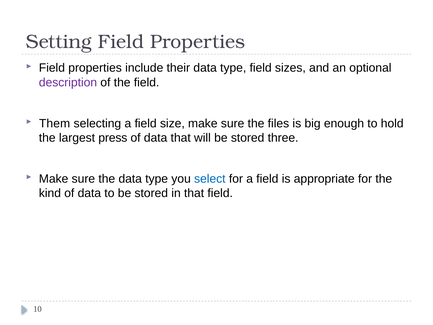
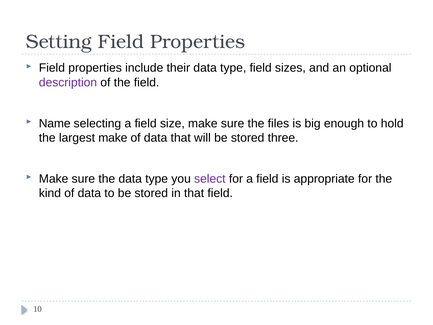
Them: Them -> Name (55, 123)
largest press: press -> make (113, 138)
select colour: blue -> purple (210, 179)
